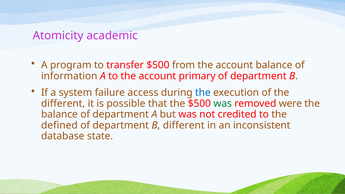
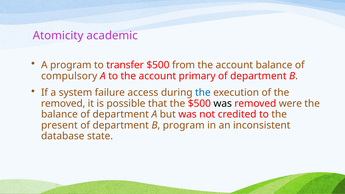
information: information -> compulsory (69, 76)
different: different -> removed (63, 104)
was colour: green -> black (223, 104)
defined: defined -> present (59, 125)
B different: different -> program (184, 125)
